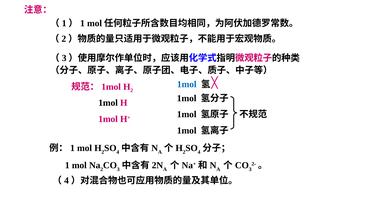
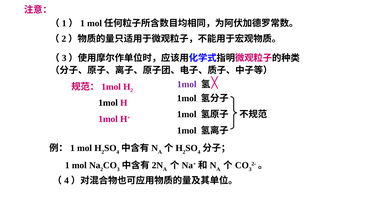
1mol colour: blue -> purple (187, 84)
